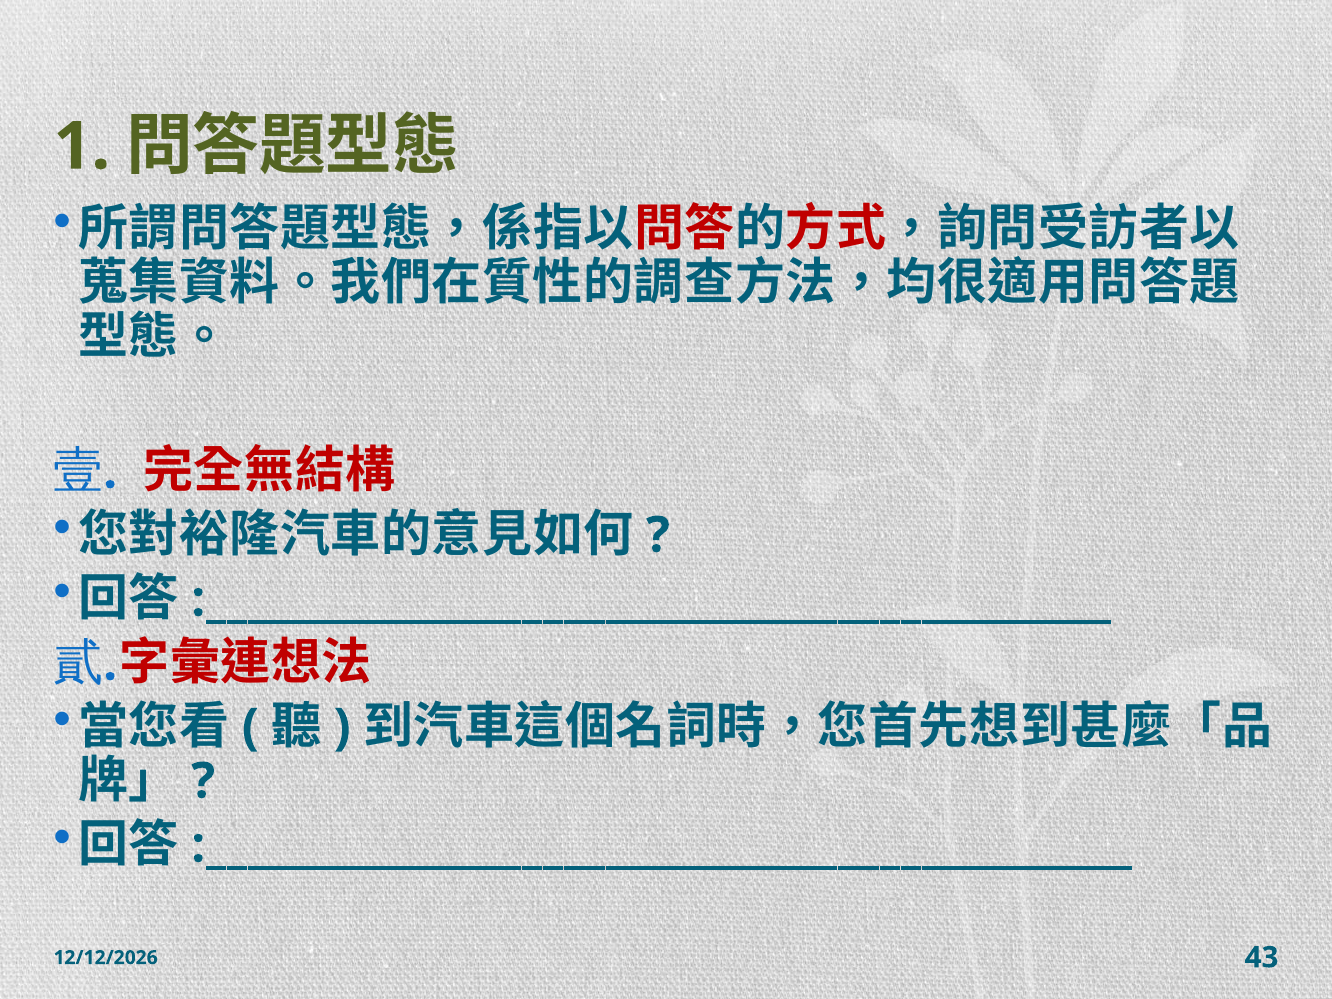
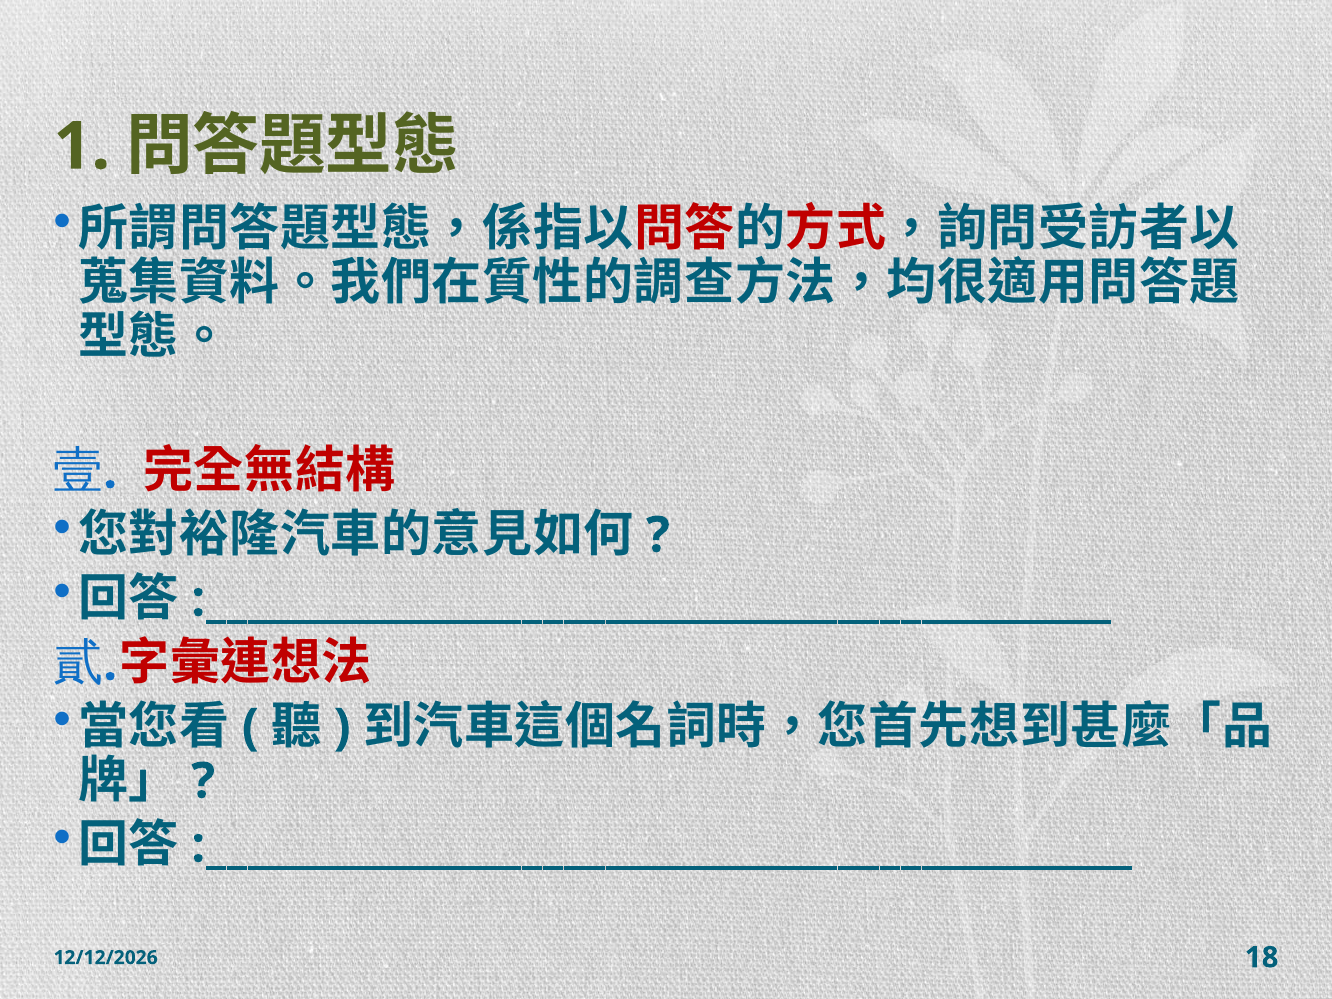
43: 43 -> 18 (1262, 958)
